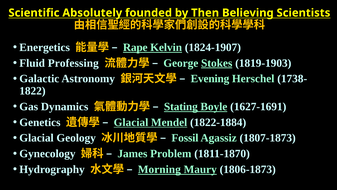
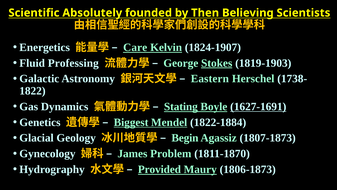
Rape: Rape -> Care (135, 47)
Evening: Evening -> Eastern (210, 79)
1627-1691 underline: none -> present (258, 106)
Glacial: Glacial -> Biggest (131, 122)
Fossil: Fossil -> Begin (185, 138)
Morning: Morning -> Provided (159, 169)
